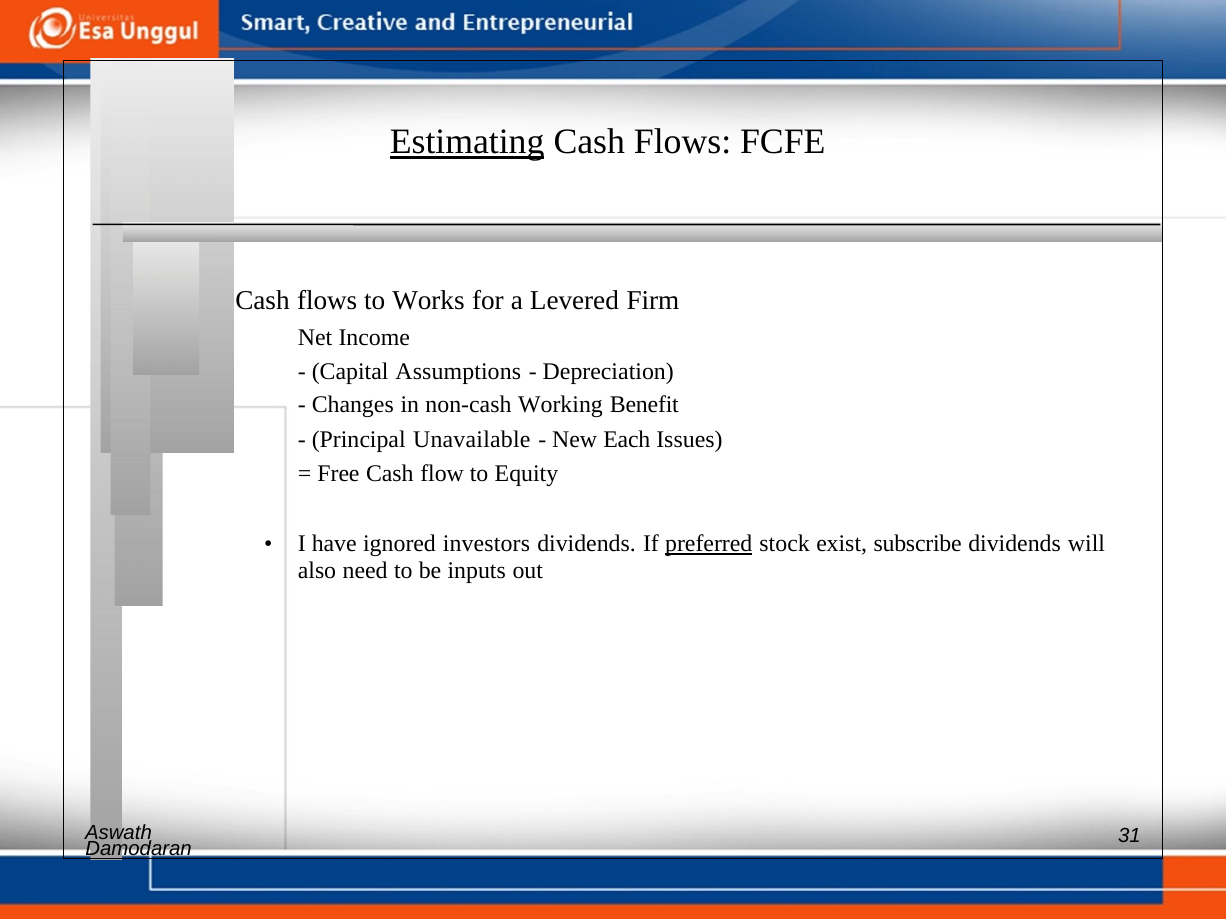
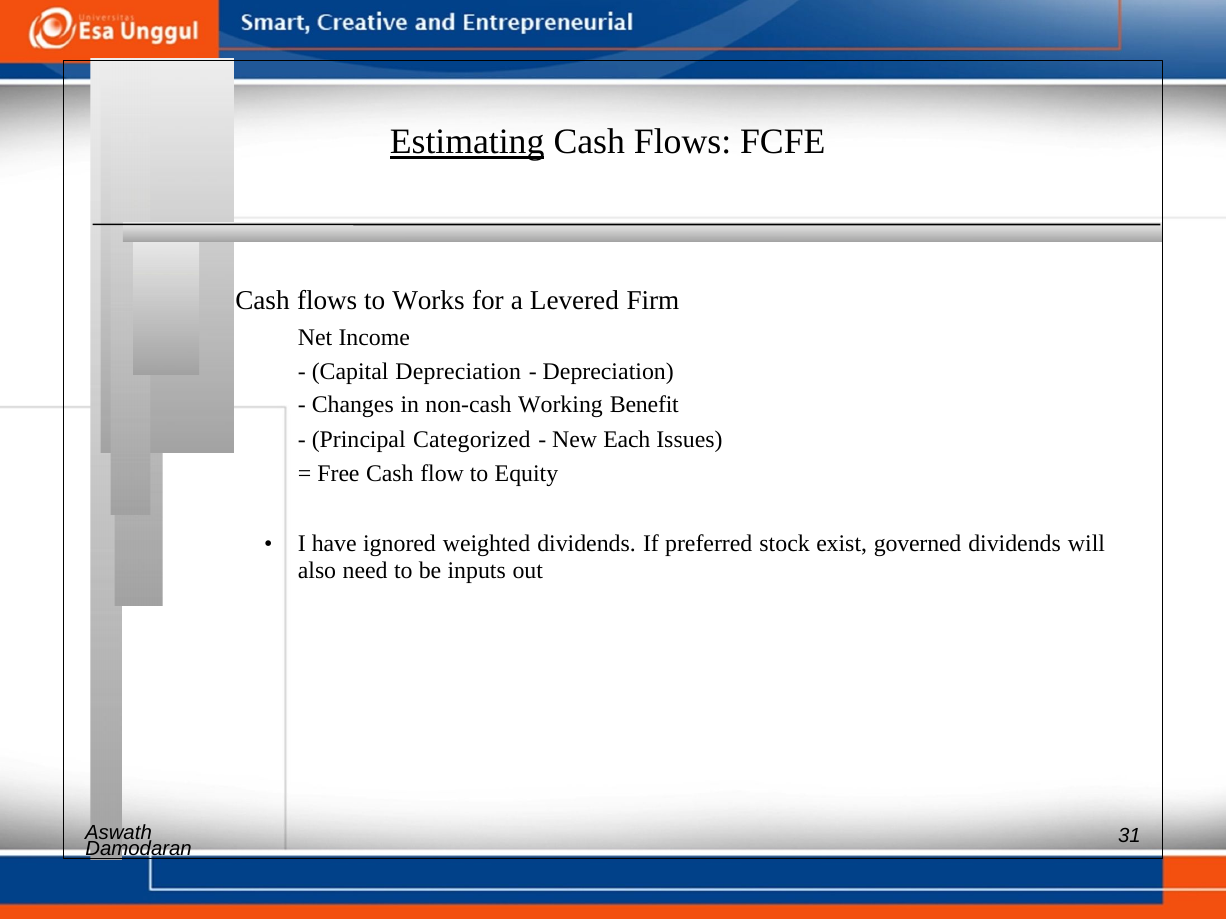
Capital Assumptions: Assumptions -> Depreciation (458, 372)
Unavailable: Unavailable -> Categorized (472, 440)
investors: investors -> weighted (487, 544)
preferred underline: present -> none (709, 544)
subscribe: subscribe -> governed (918, 544)
